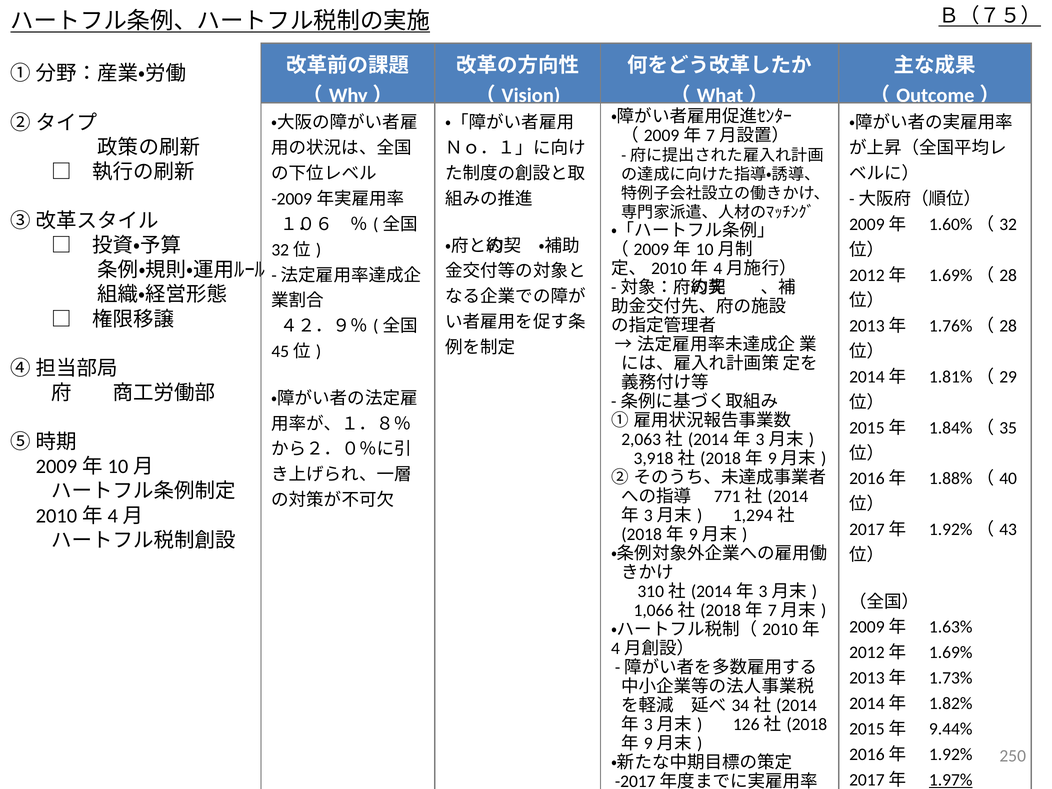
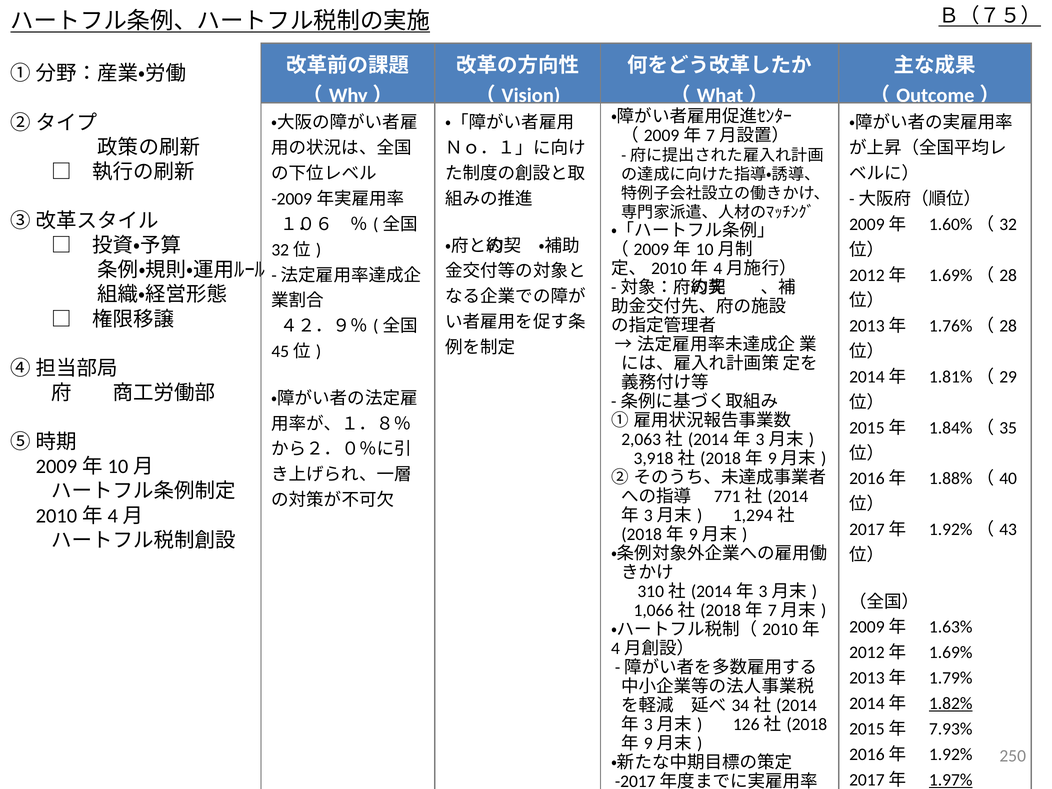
1.73%: 1.73% -> 1.79% (951, 678)
1.82% underline: none -> present (951, 703)
9.44%: 9.44% -> 7.93% (951, 729)
